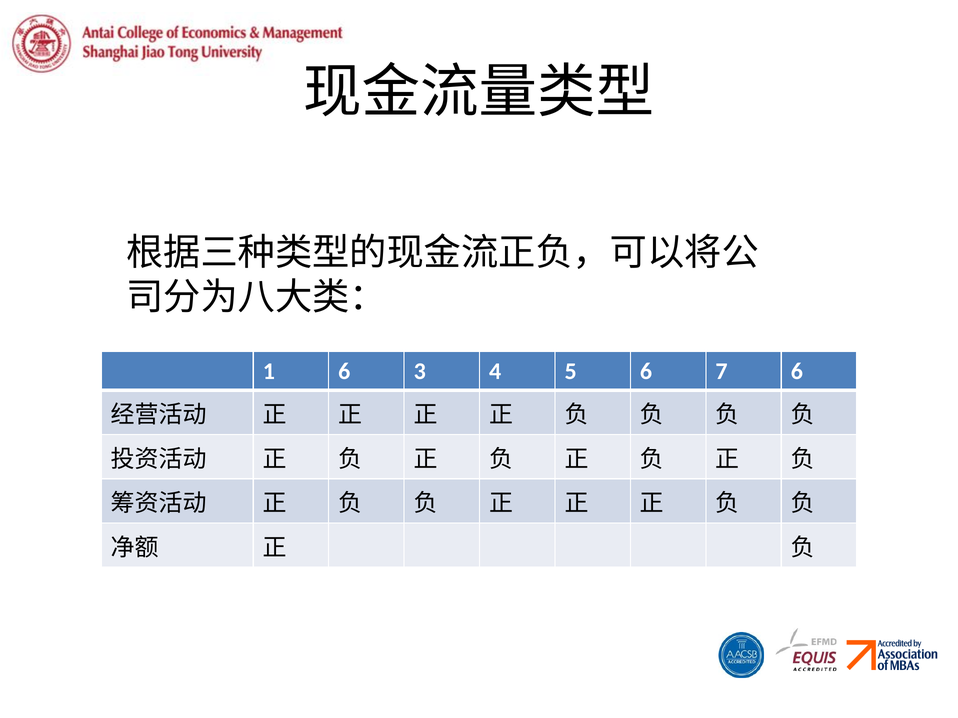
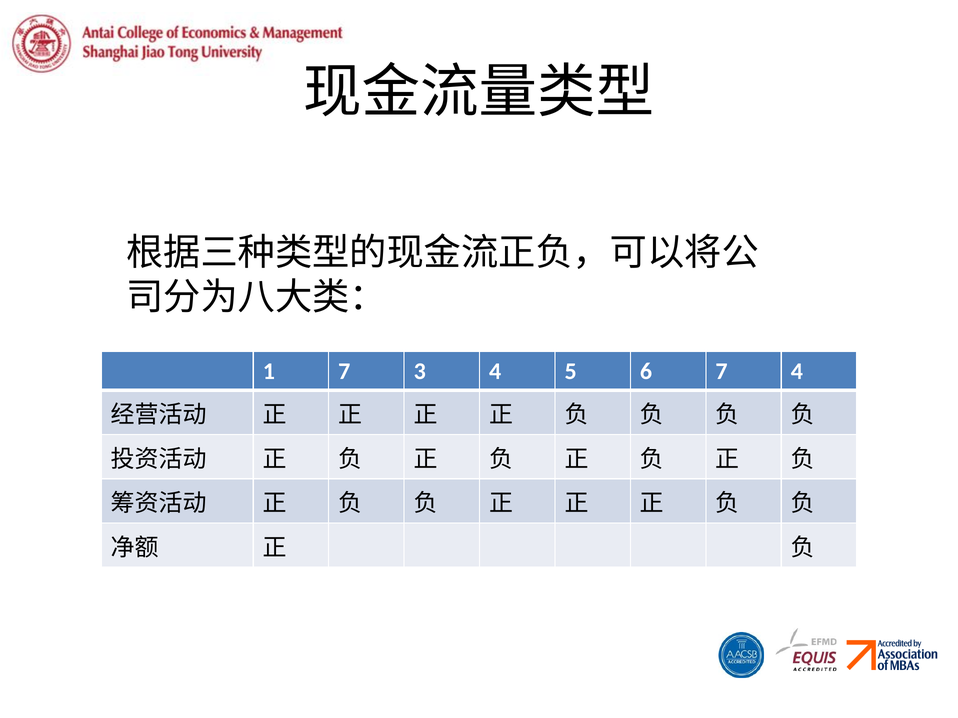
1 6: 6 -> 7 (344, 371)
7 6: 6 -> 4 (797, 371)
